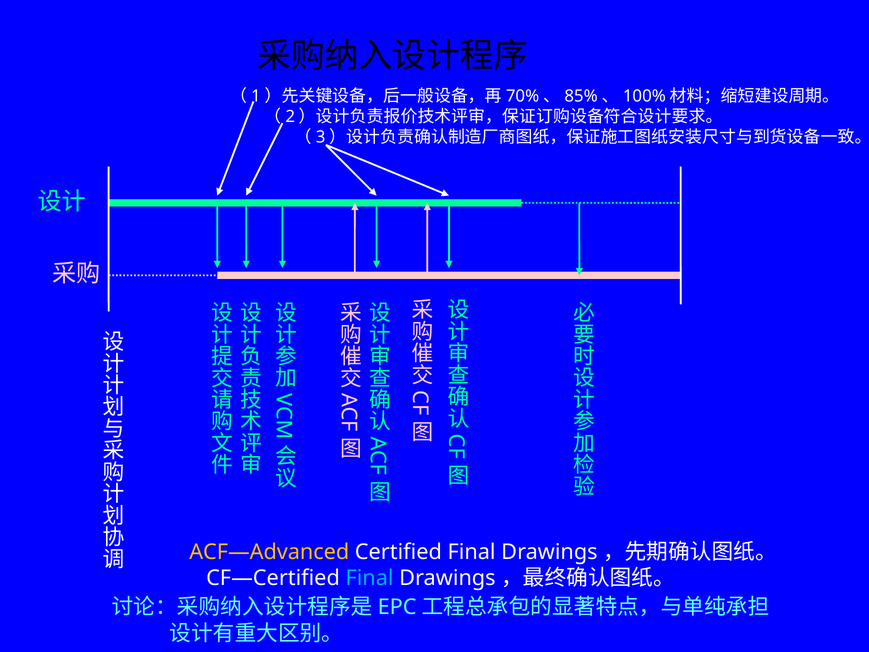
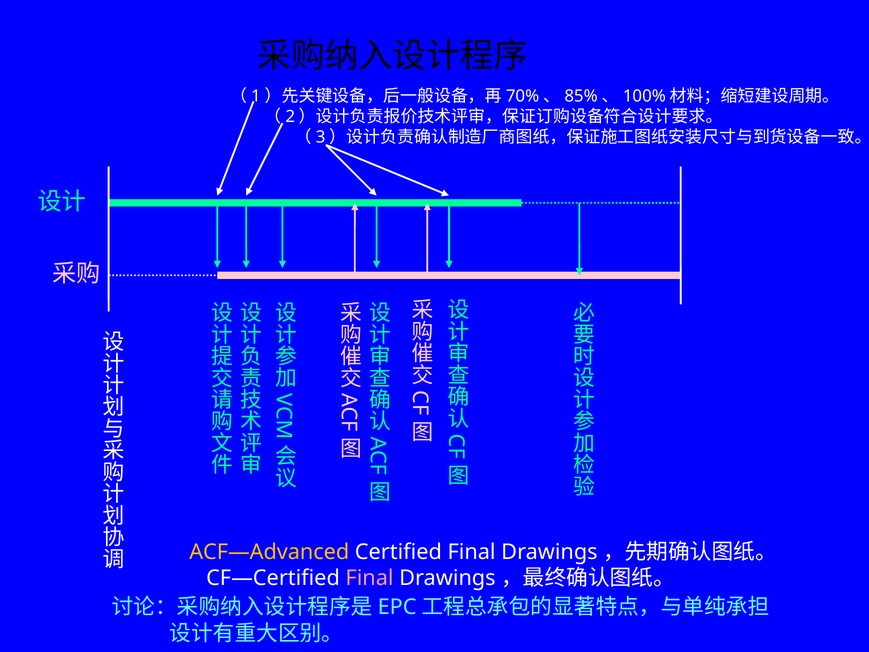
Final colour: light blue -> pink (370, 578)
